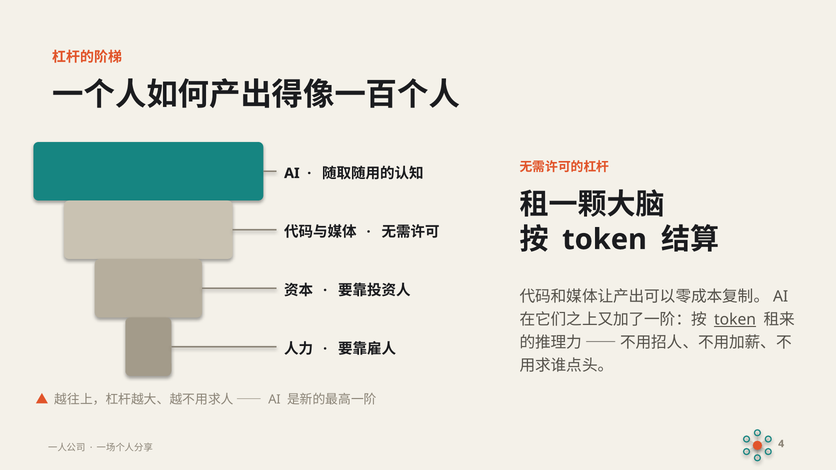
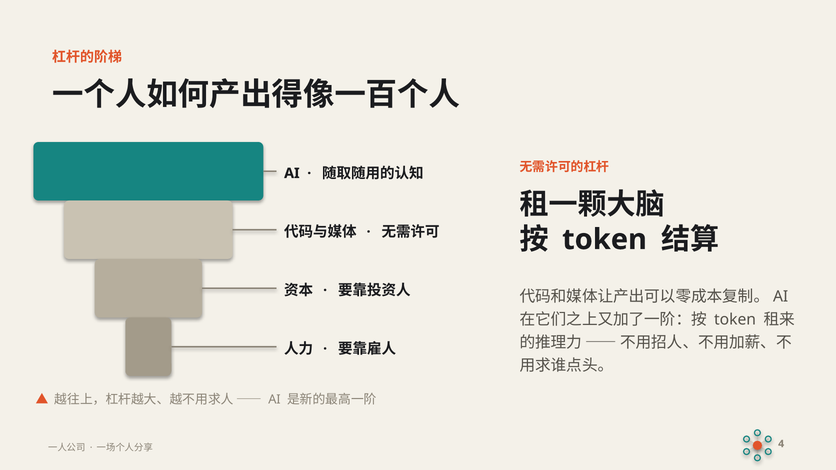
token underline: present -> none (735, 320)
